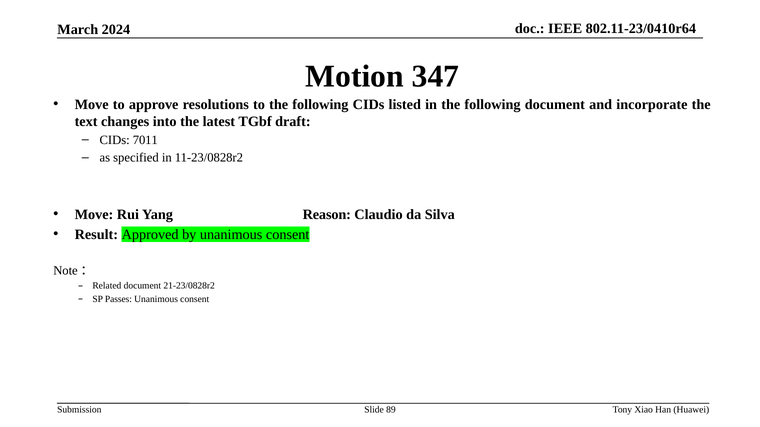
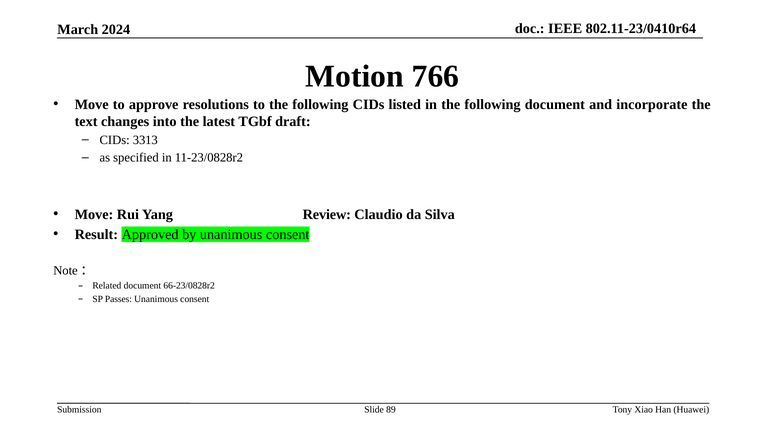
347: 347 -> 766 (435, 76)
7011: 7011 -> 3313 (145, 140)
Reason: Reason -> Review (327, 215)
21-23/0828r2: 21-23/0828r2 -> 66-23/0828r2 (189, 286)
